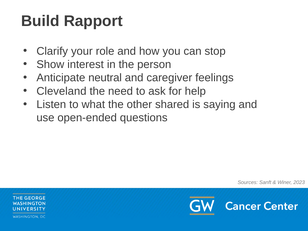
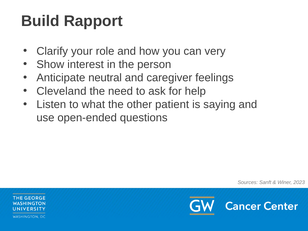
stop: stop -> very (215, 51)
shared: shared -> patient (172, 104)
